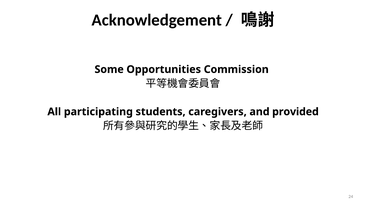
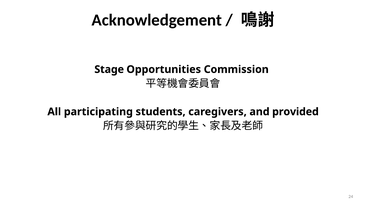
Some: Some -> Stage (109, 69)
